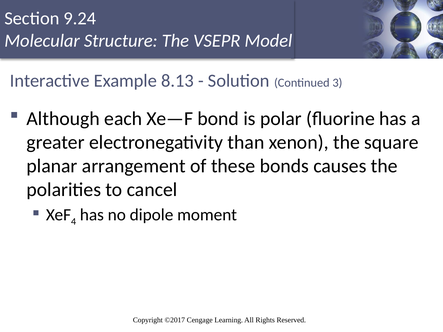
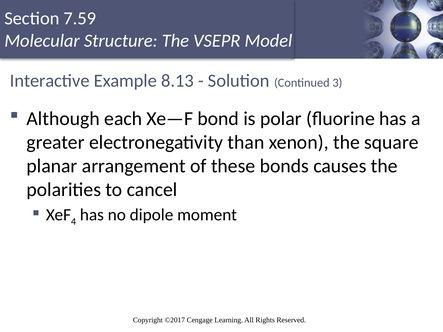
9.24: 9.24 -> 7.59 (80, 19)
